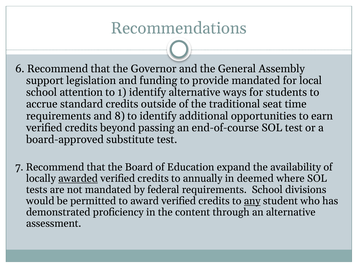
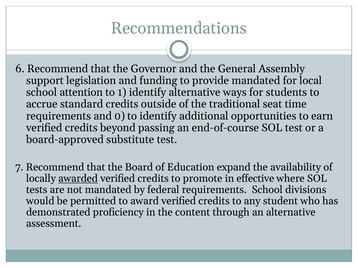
8: 8 -> 0 (120, 116)
annually: annually -> promote (203, 179)
deemed: deemed -> effective (255, 179)
any underline: present -> none (252, 201)
